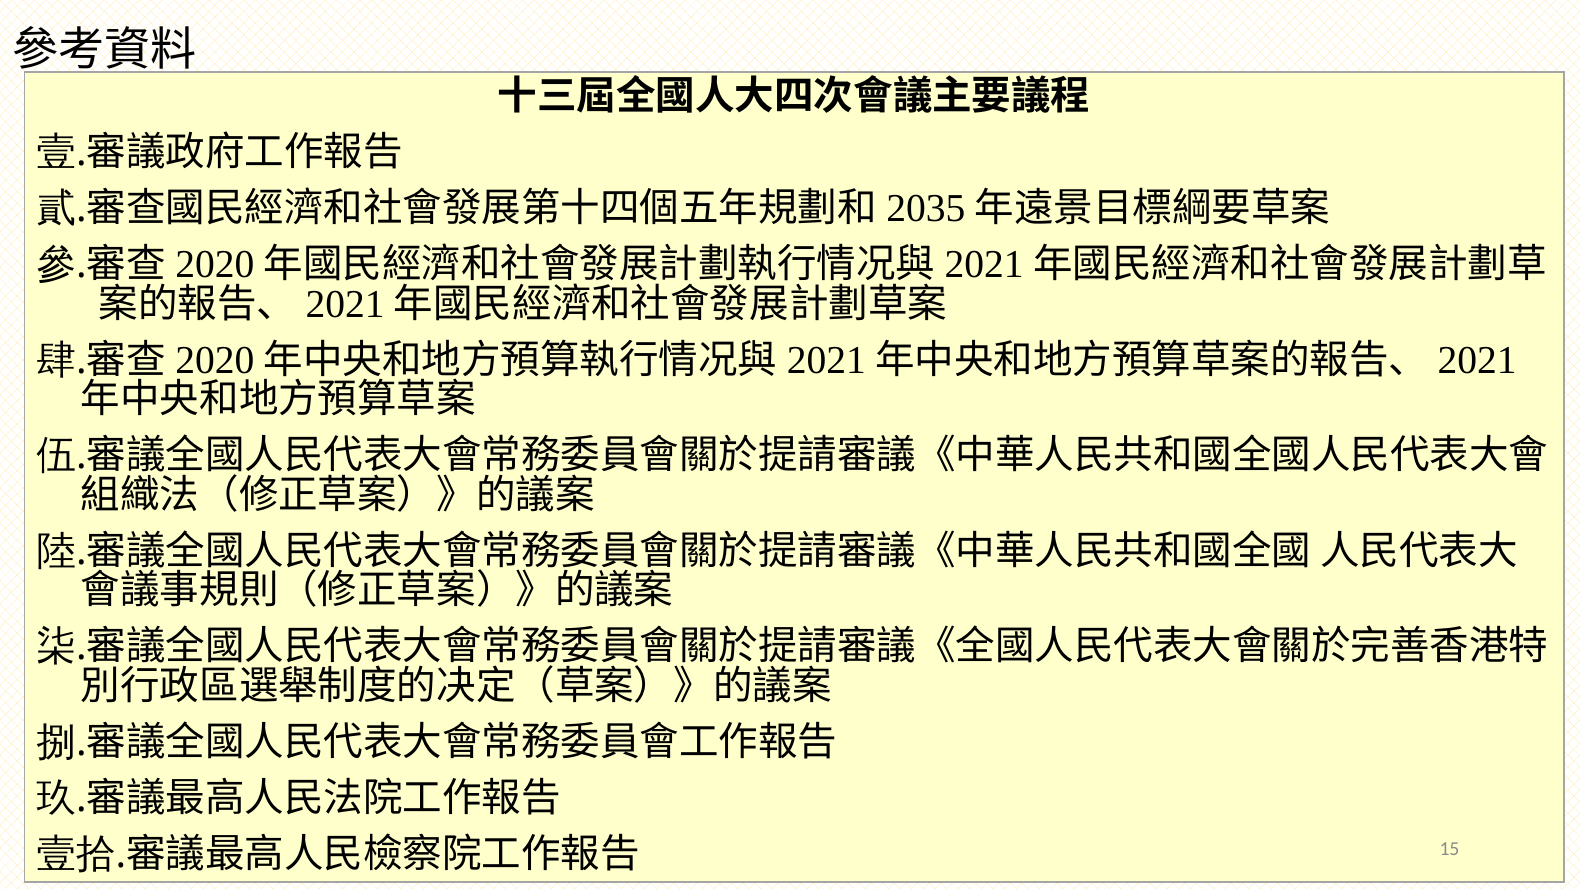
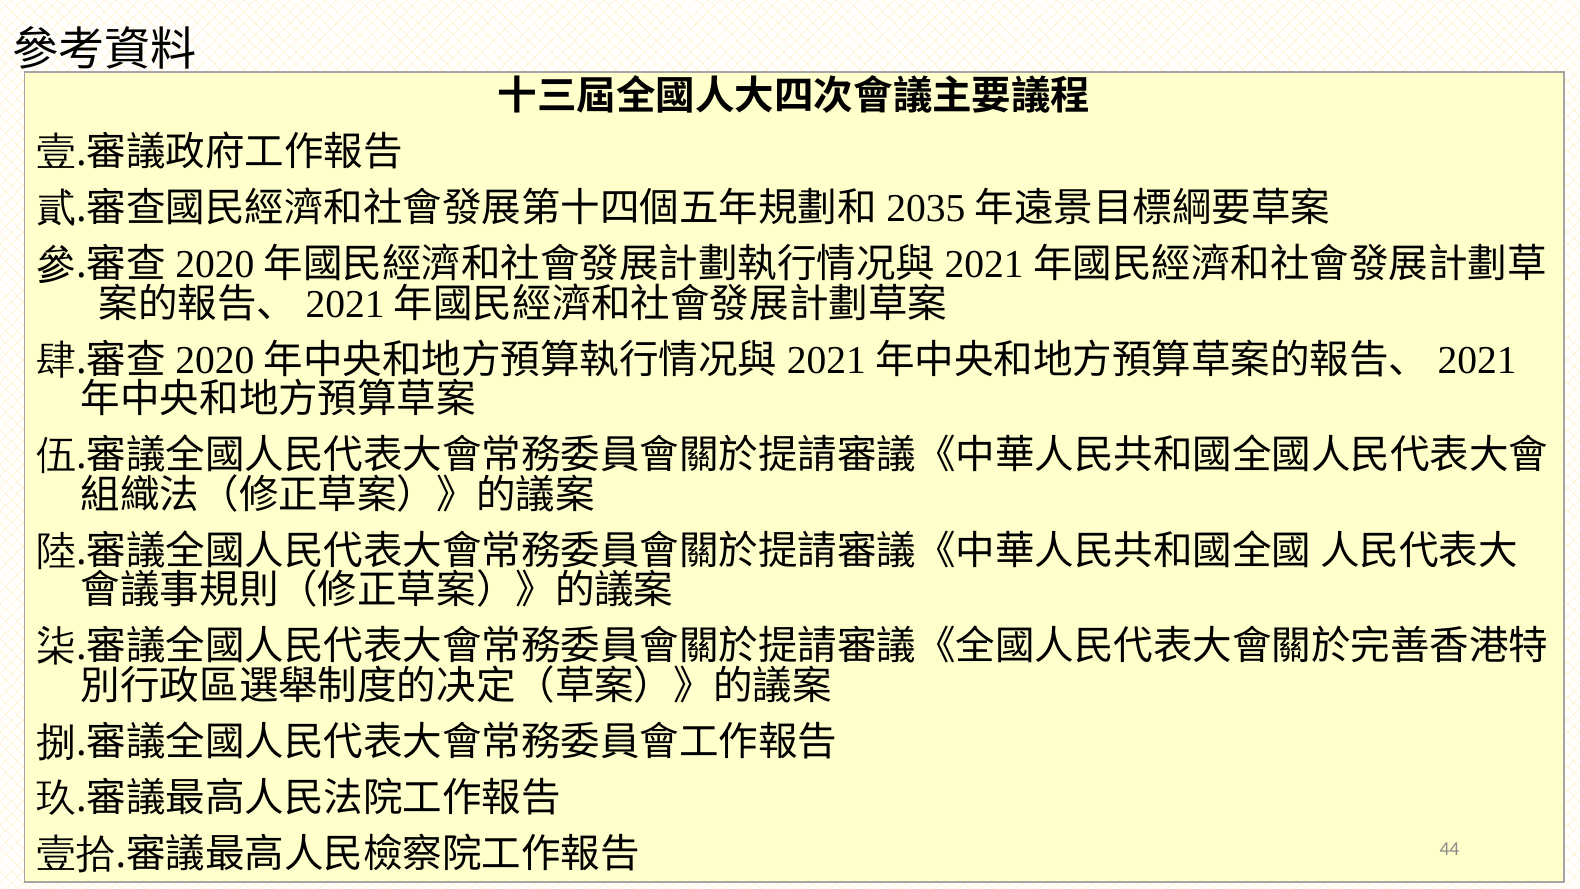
15: 15 -> 44 (1449, 849)
